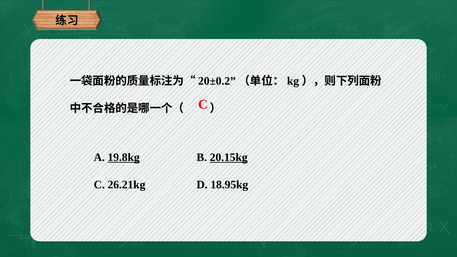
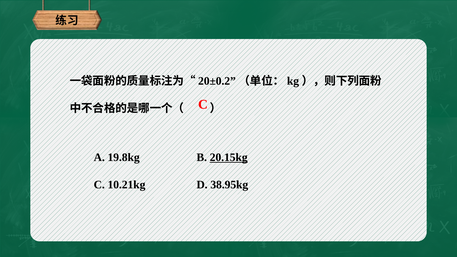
19.8kg underline: present -> none (124, 157)
26.21kg: 26.21kg -> 10.21kg (127, 185)
18.95kg: 18.95kg -> 38.95kg (229, 185)
